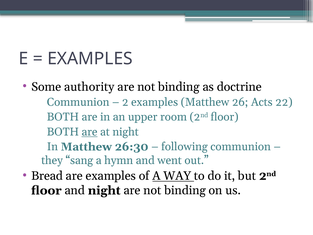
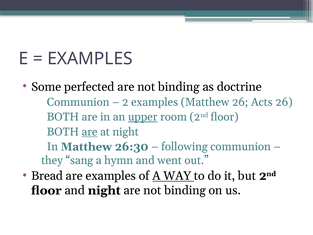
authority: authority -> perfected (89, 87)
Acts 22: 22 -> 26 (284, 102)
upper underline: none -> present (143, 117)
